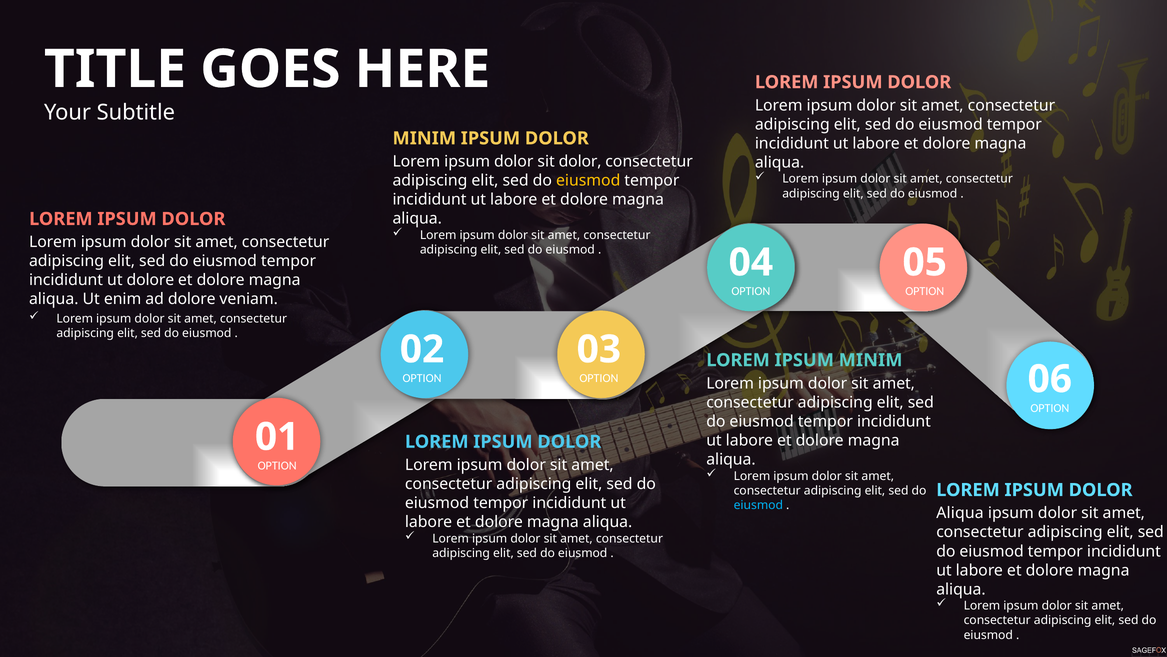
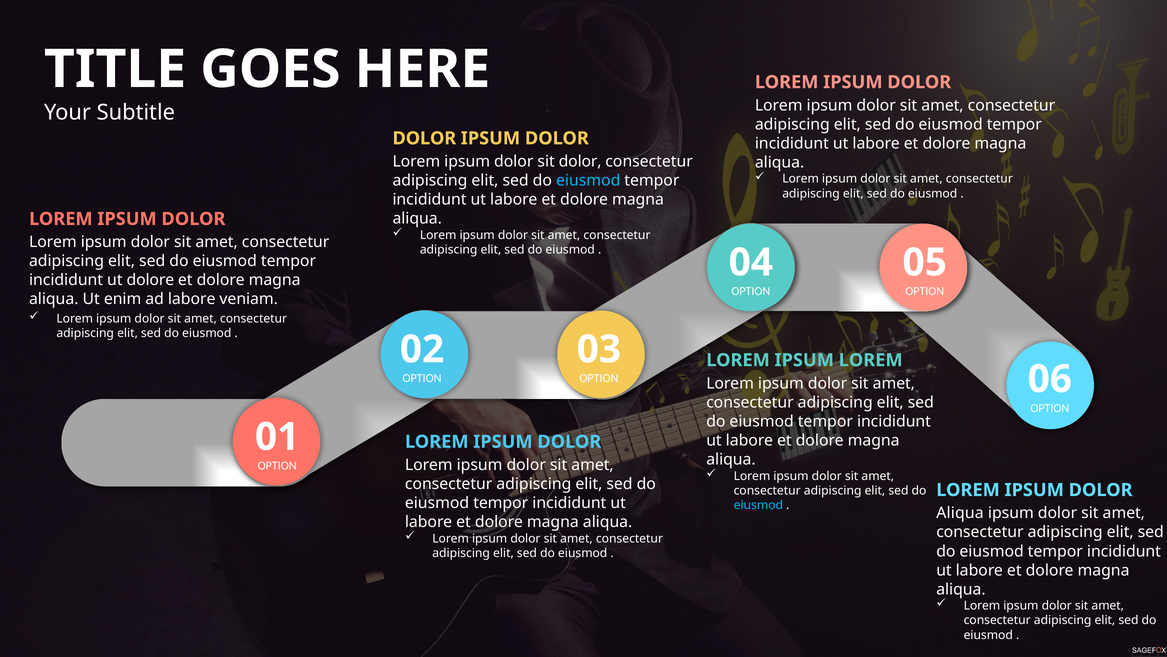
MINIM: MINIM -> DOLOR (424, 138)
eiusmod colour: yellow -> light blue (588, 180)
ad dolore: dolore -> labore (192, 299)
IPSUM MINIM: MINIM -> LOREM (871, 360)
